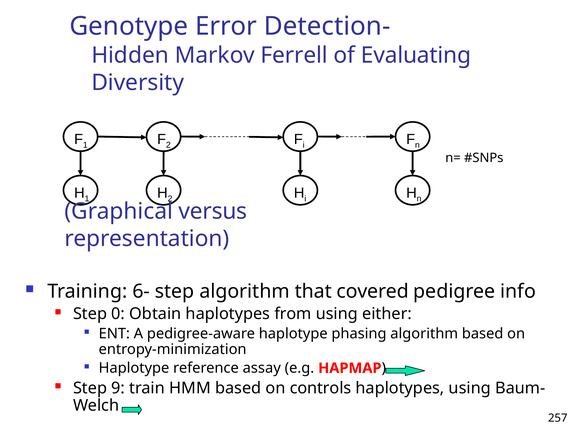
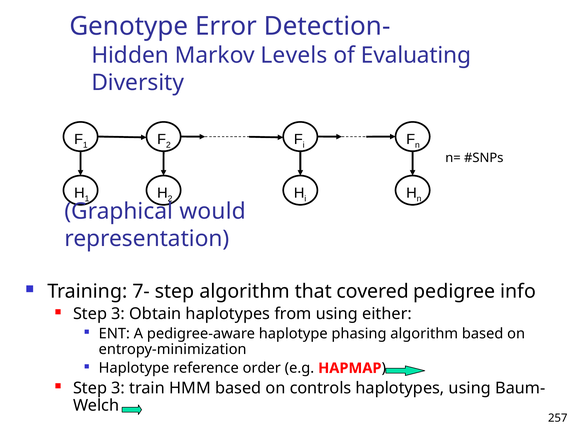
Ferrell: Ferrell -> Levels (294, 55)
versus: versus -> would (213, 212)
6-: 6- -> 7- (141, 292)
0: 0 -> 3 (118, 314)
assay: assay -> order (262, 369)
9: 9 -> 3 (118, 388)
